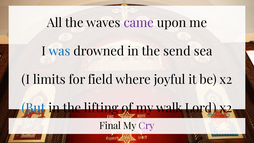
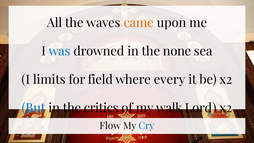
came colour: purple -> orange (139, 23)
send: send -> none (177, 51)
joyful: joyful -> every (170, 80)
lifting: lifting -> critics (101, 108)
Final: Final -> Flow (110, 126)
Cry colour: purple -> blue (147, 126)
